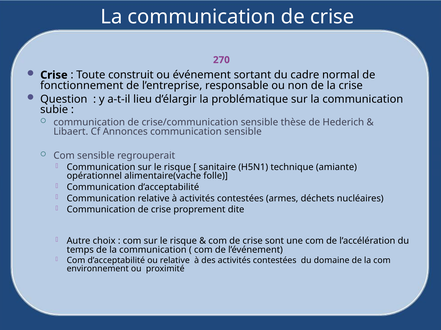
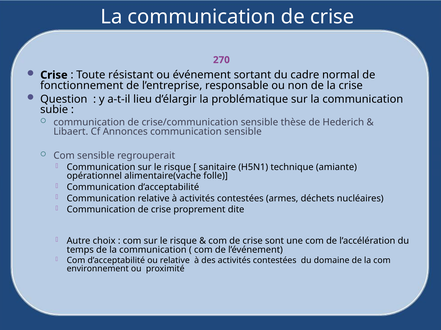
construit: construit -> résistant (131, 75)
